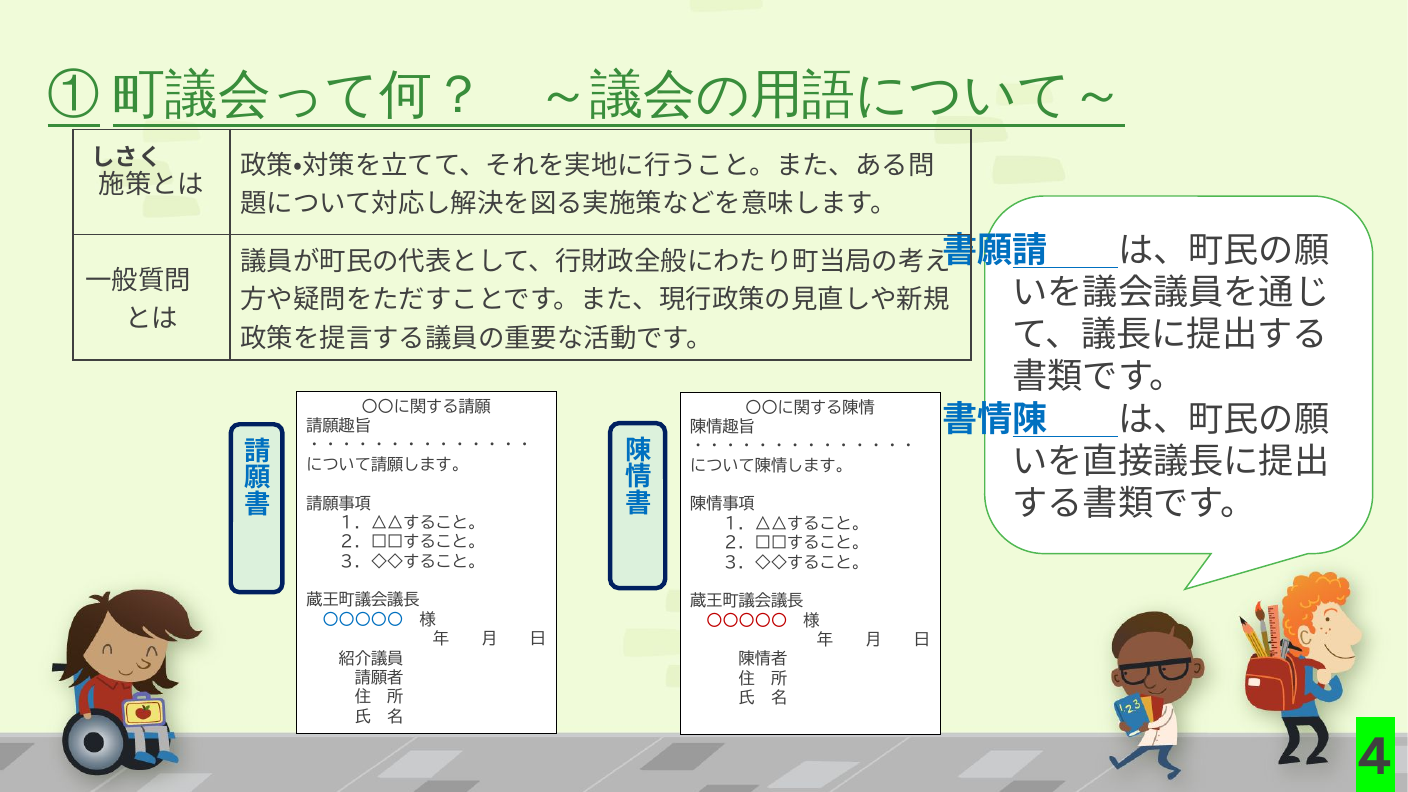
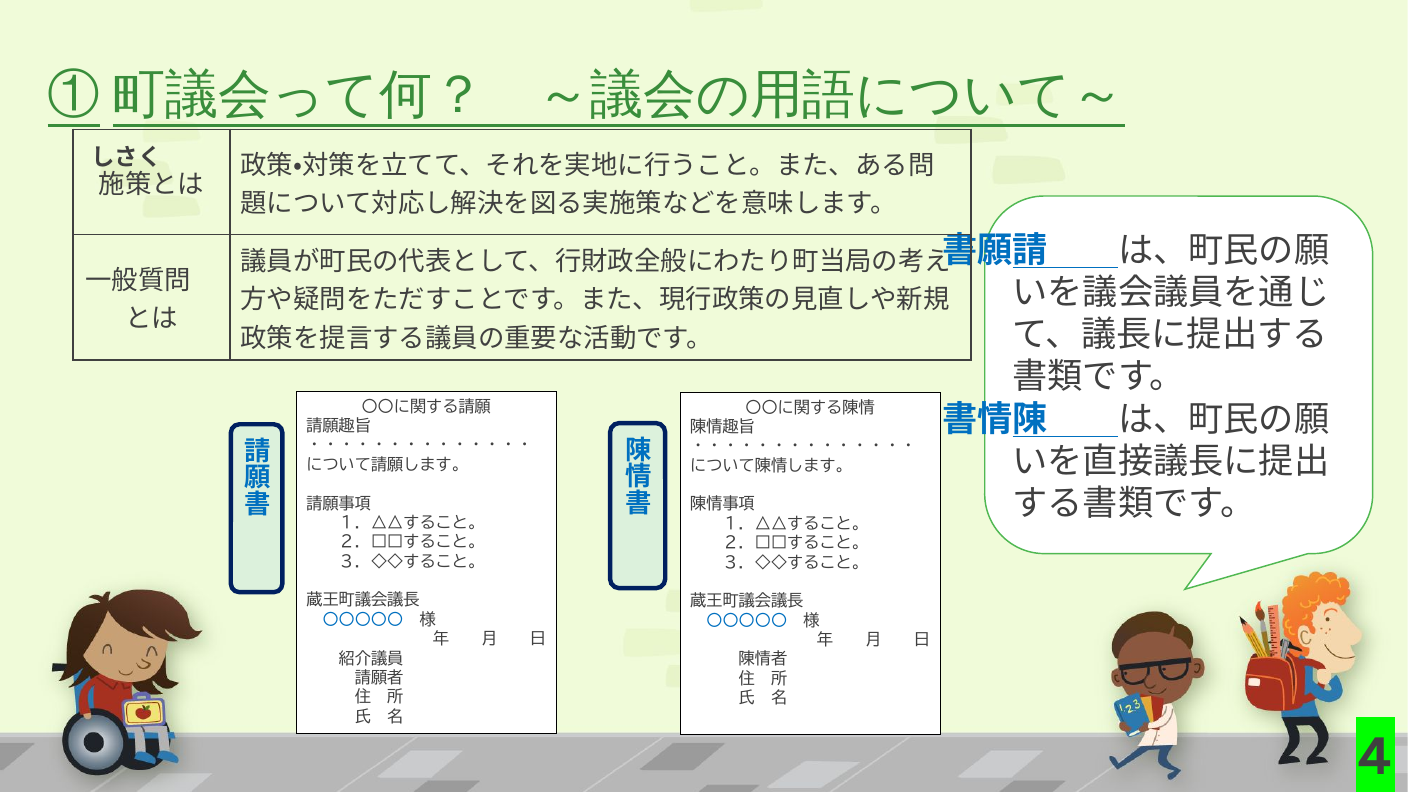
〇〇〇〇〇 colour: red -> blue (747, 621)
